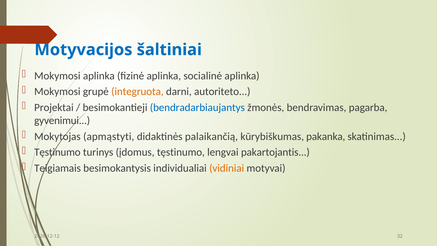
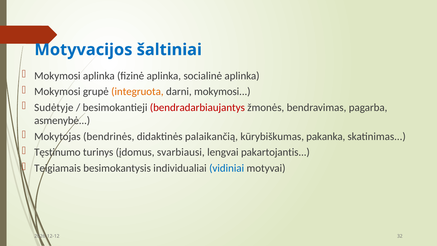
darni autoriteto: autoriteto -> mokymosi (222, 92)
Projektai: Projektai -> Sudėtyje (54, 107)
bendradarbiaujantys colour: blue -> red (197, 107)
gyvenimui: gyvenimui -> asmenybė (62, 121)
apmąstyti: apmąstyti -> bendrinės (109, 136)
įdomus tęstinumo: tęstinumo -> svarbiausi (181, 152)
vidiniai colour: orange -> blue (227, 168)
